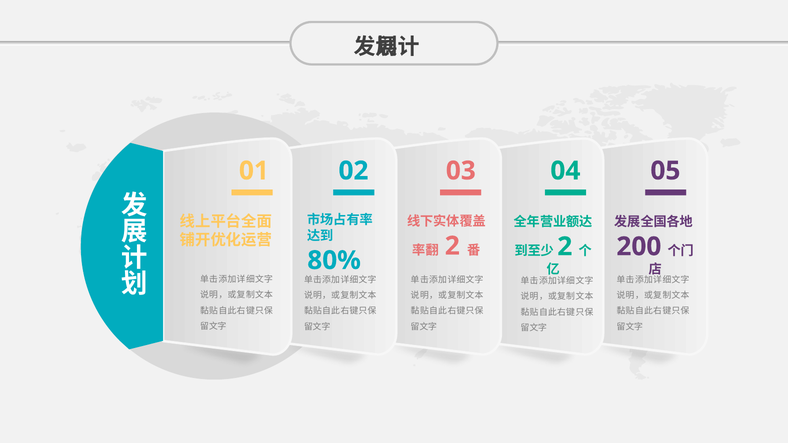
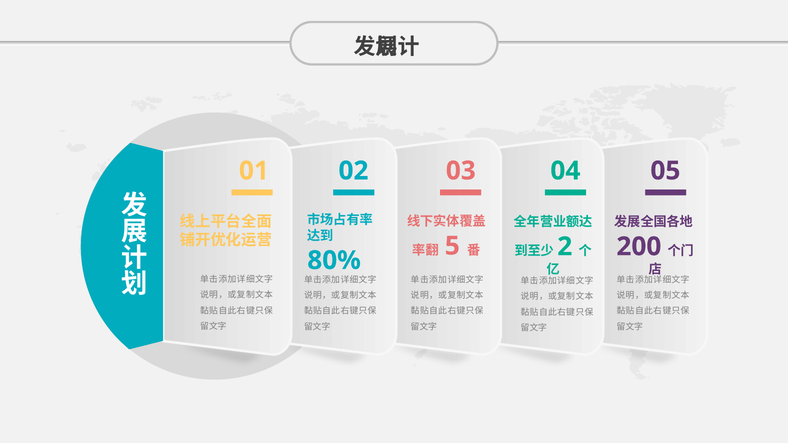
2: 2 -> 5 (452, 246)
